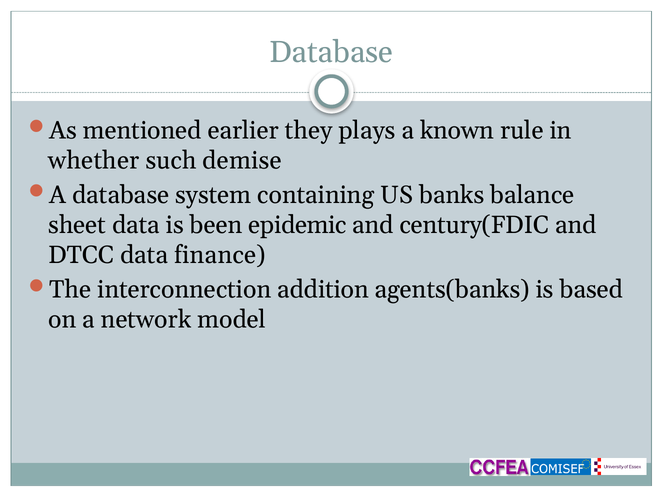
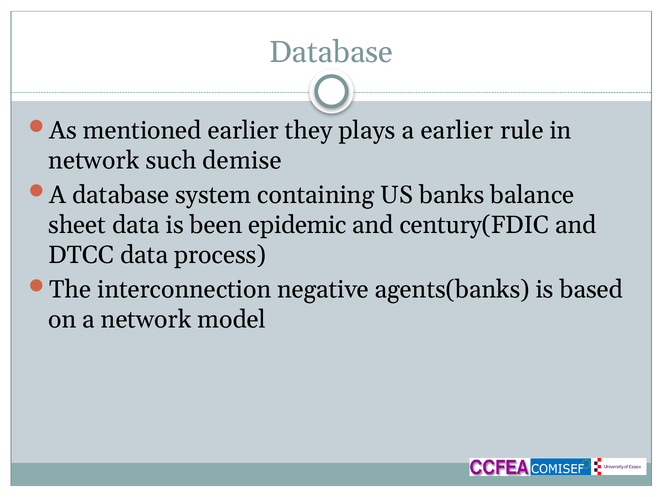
a known: known -> earlier (457, 131)
whether: whether -> network (94, 161)
finance: finance -> process (220, 255)
addition: addition -> negative (323, 290)
